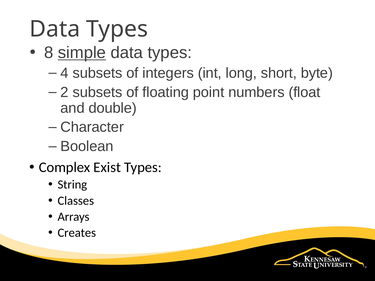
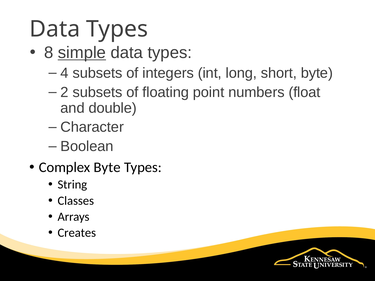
Complex Exist: Exist -> Byte (107, 168)
